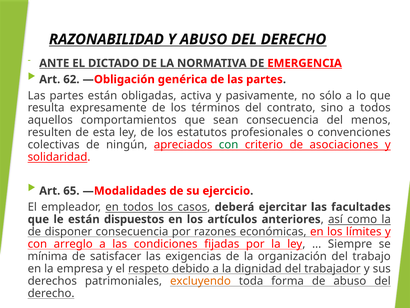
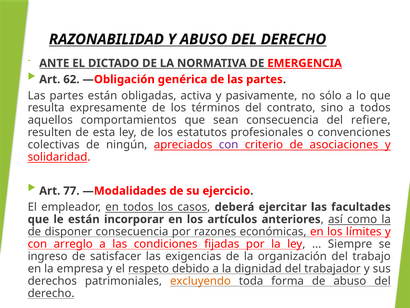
menos: menos -> refiere (371, 120)
con colour: green -> purple (229, 145)
65: 65 -> 77 (71, 191)
dispuestos: dispuestos -> incorporar (134, 219)
mínima: mínima -> ingreso (48, 256)
